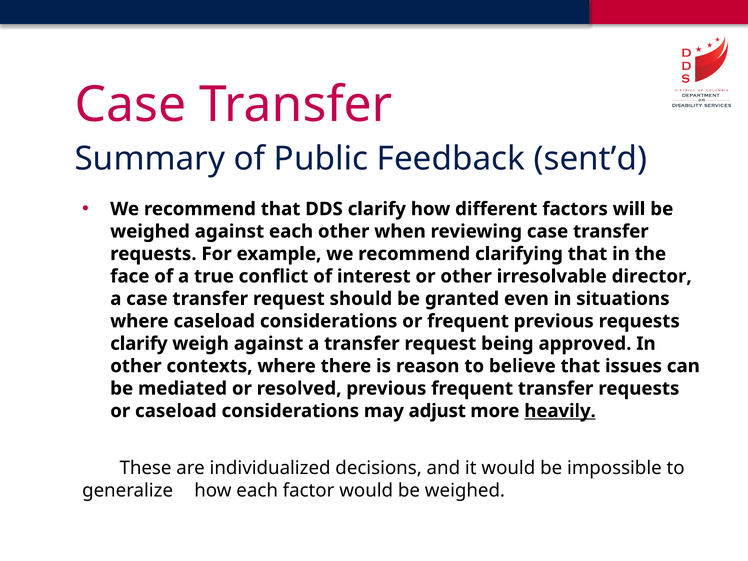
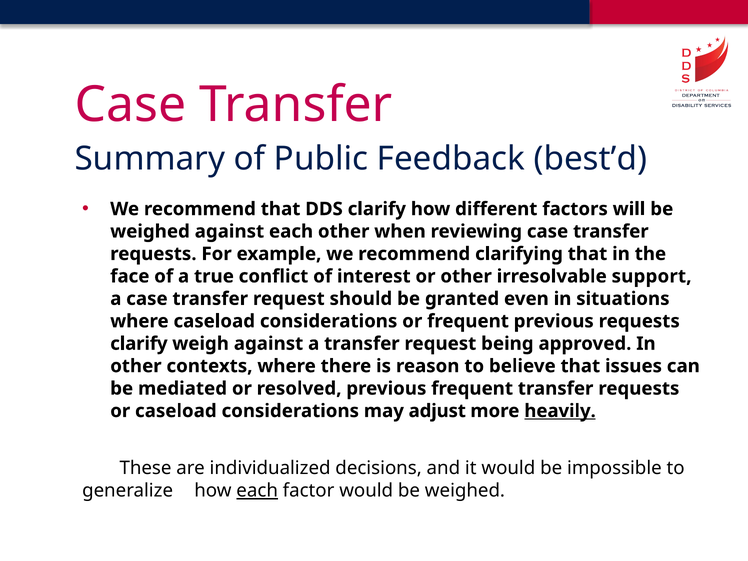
sent’d: sent’d -> best’d (590, 159)
director: director -> support (652, 276)
each underline: none -> present (257, 491)
